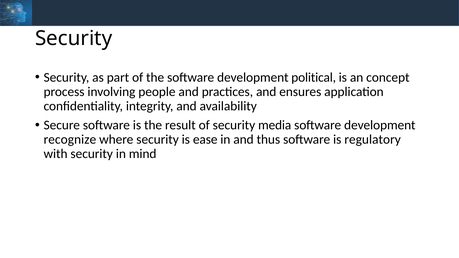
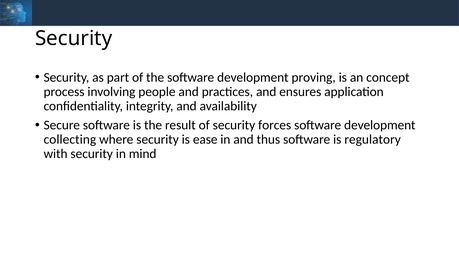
political: political -> proving (314, 77)
media: media -> forces (275, 125)
recognize: recognize -> collecting (70, 140)
